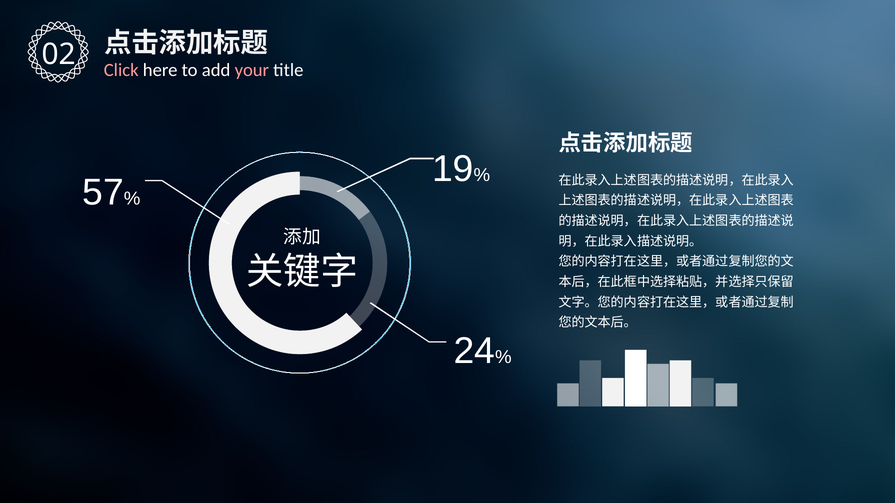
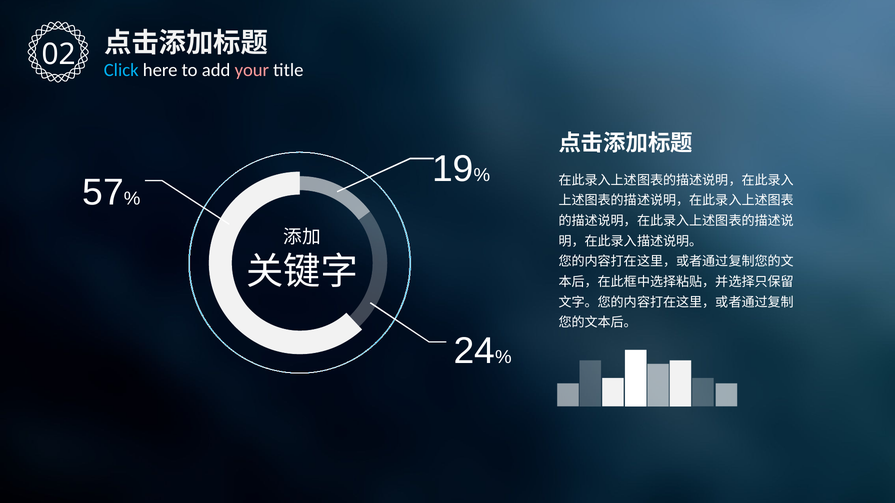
Click colour: pink -> light blue (121, 70)
